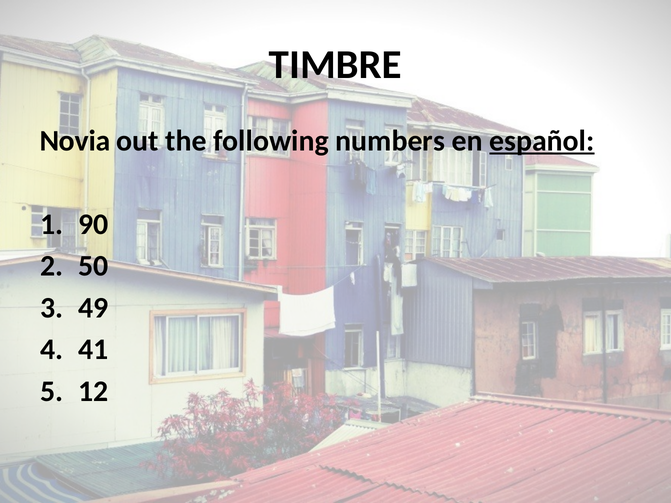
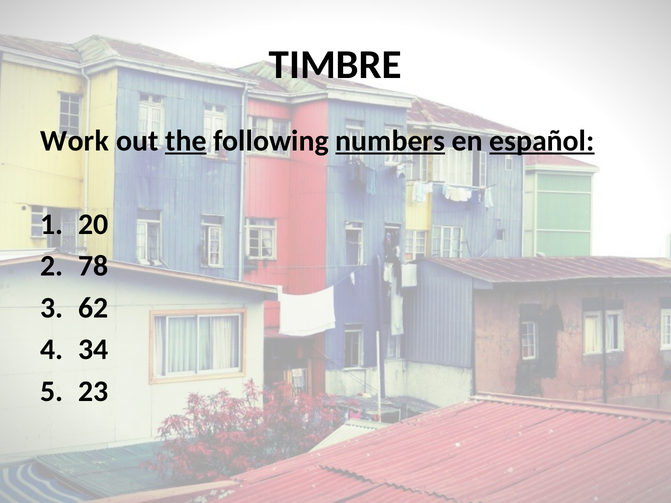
Novia: Novia -> Work (75, 141)
the underline: none -> present (186, 141)
numbers underline: none -> present (390, 141)
90: 90 -> 20 (93, 224)
50: 50 -> 78 (93, 266)
49: 49 -> 62 (93, 308)
41: 41 -> 34 (93, 350)
12: 12 -> 23 (93, 391)
